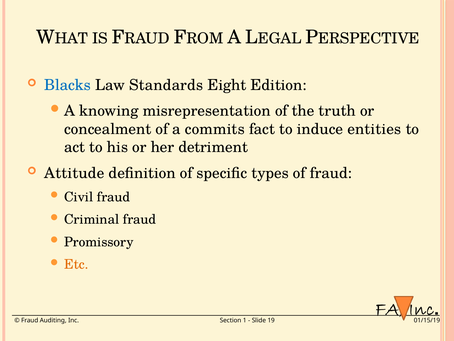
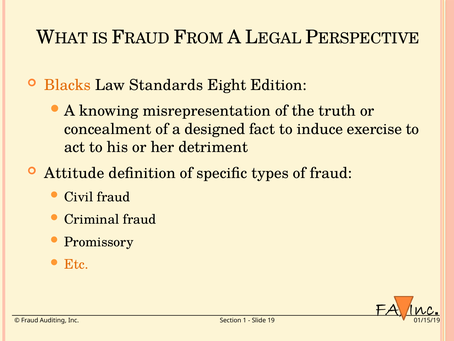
Blacks colour: blue -> orange (68, 85)
commits: commits -> designed (215, 129)
entities: entities -> exercise (374, 129)
